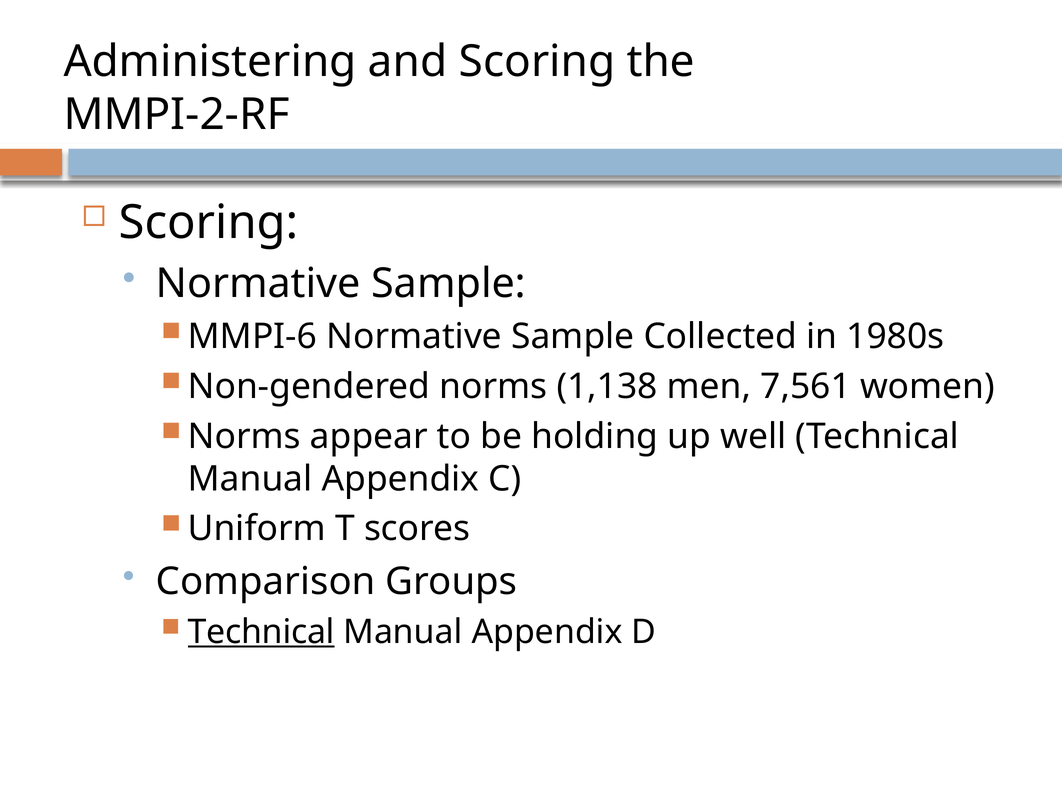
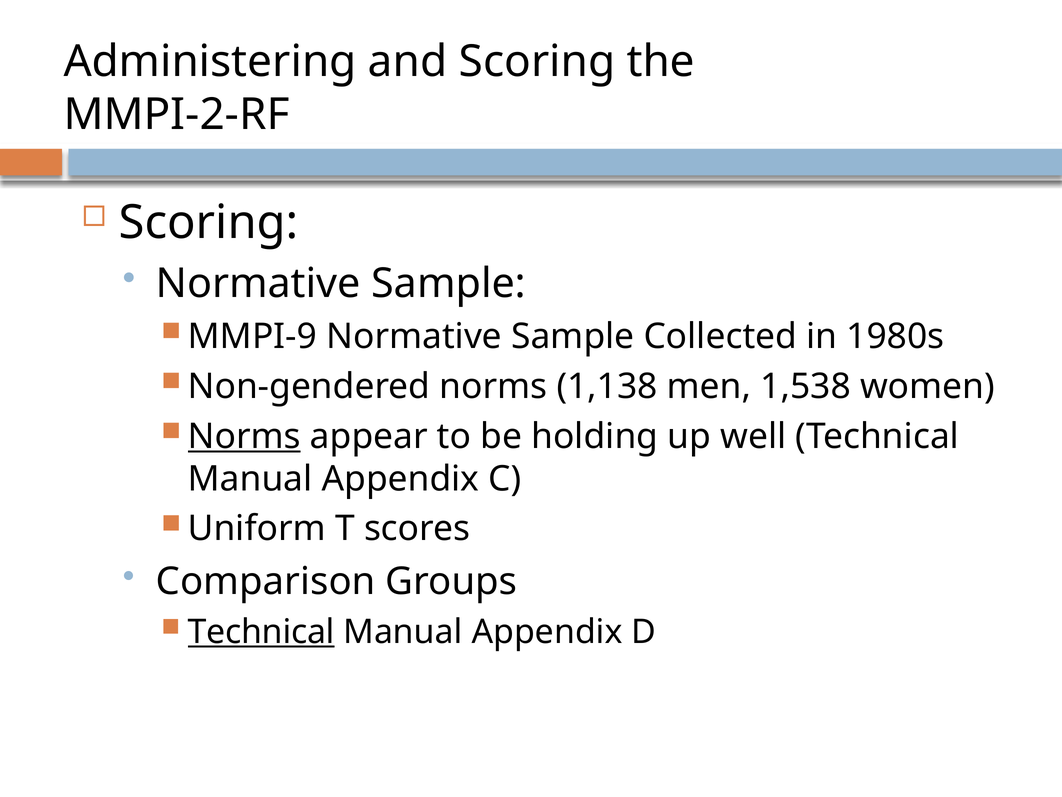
MMPI-6: MMPI-6 -> MMPI-9 (252, 336)
7,561: 7,561 -> 1,538 (806, 386)
Norms underline: none -> present (244, 436)
